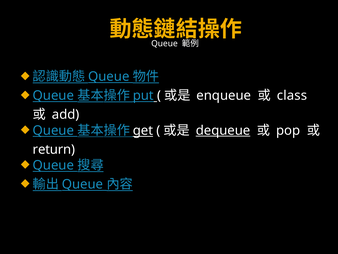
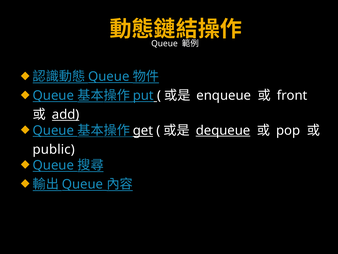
class: class -> front (292, 95)
add underline: none -> present (66, 114)
return: return -> public (54, 149)
